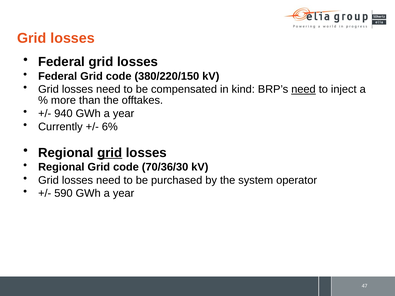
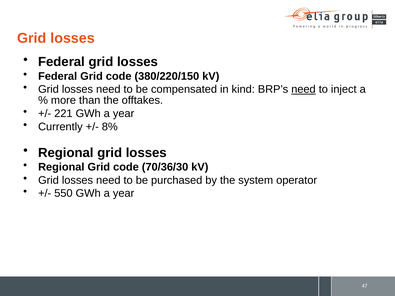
940: 940 -> 221 (63, 114)
6%: 6% -> 8% (110, 127)
grid underline: present -> none (110, 153)
590: 590 -> 550 (63, 194)
